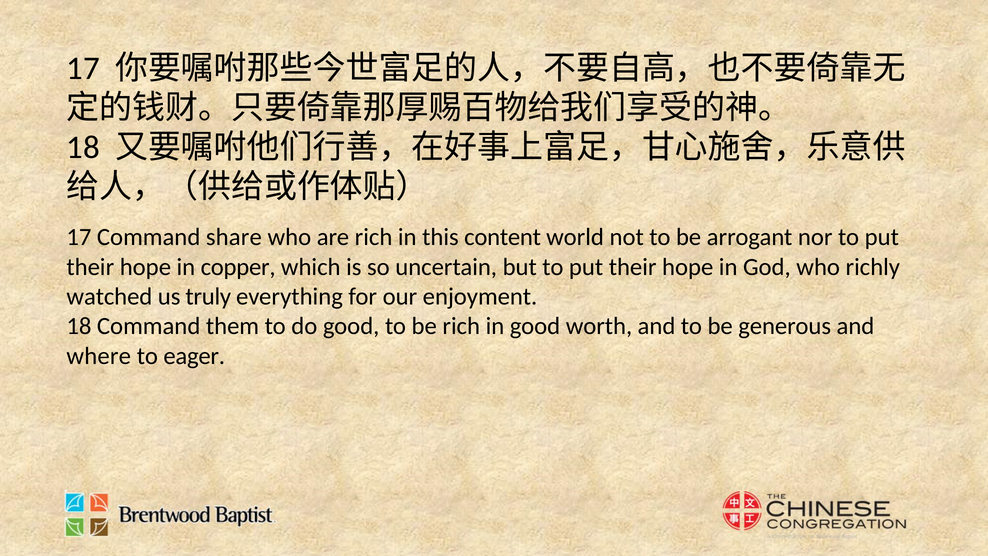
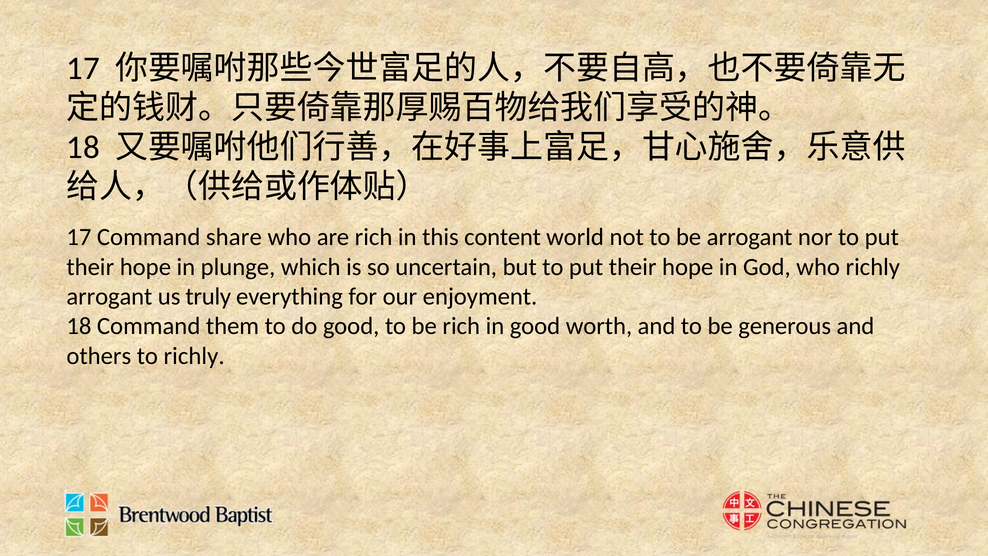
copper: copper -> plunge (238, 267)
watched: watched -> arrogant (109, 296)
where: where -> others (99, 356)
to eager: eager -> richly (194, 356)
